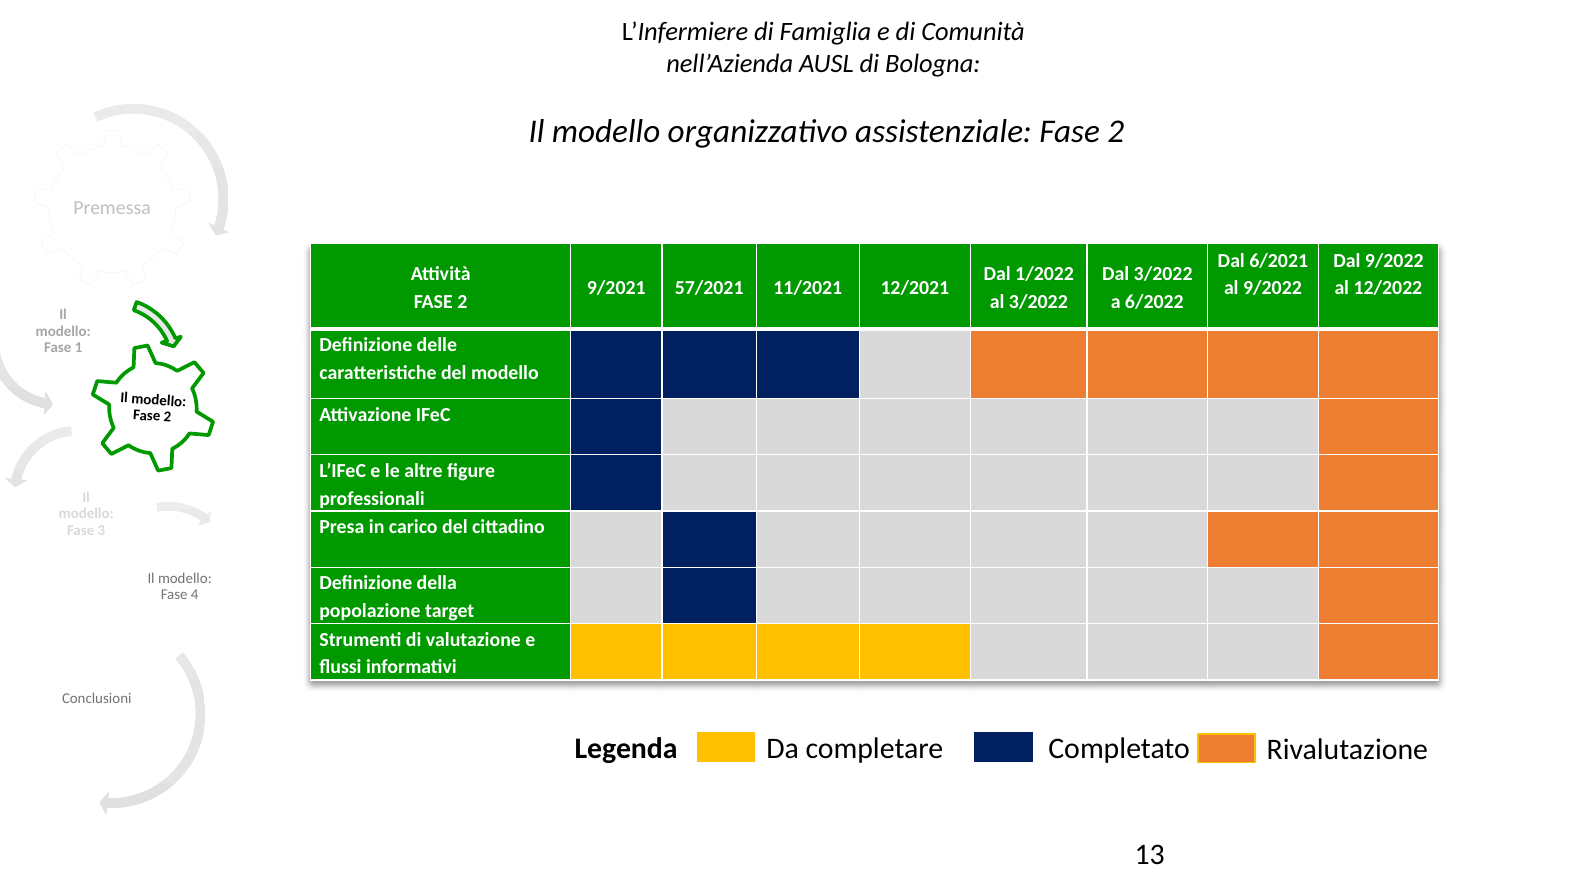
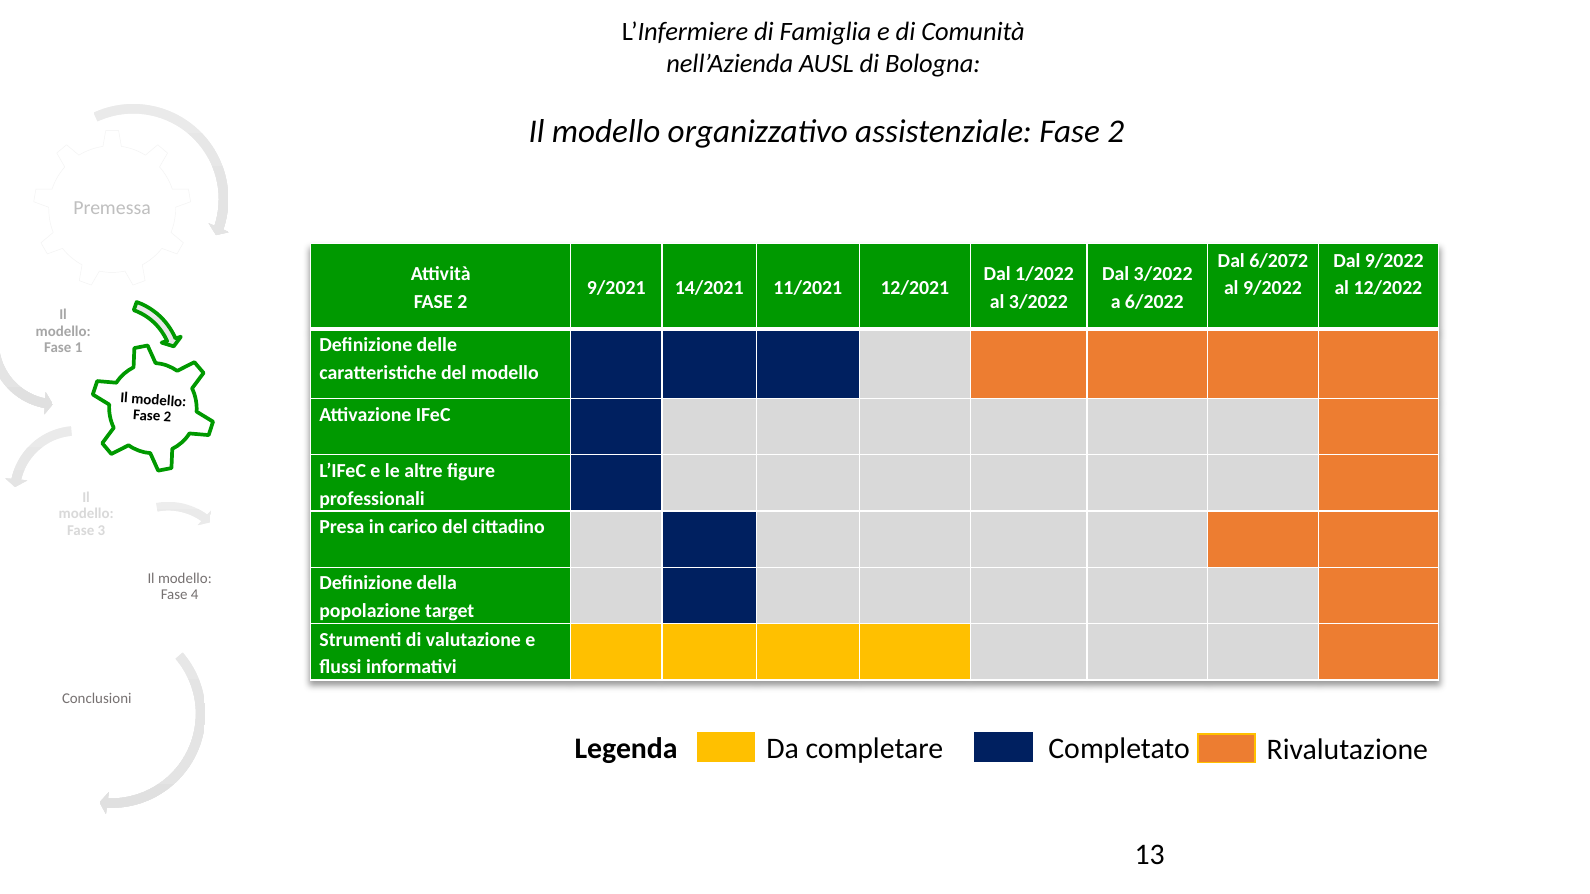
6/2021: 6/2021 -> 6/2072 (1279, 261)
57/2021: 57/2021 -> 14/2021 (709, 288)
